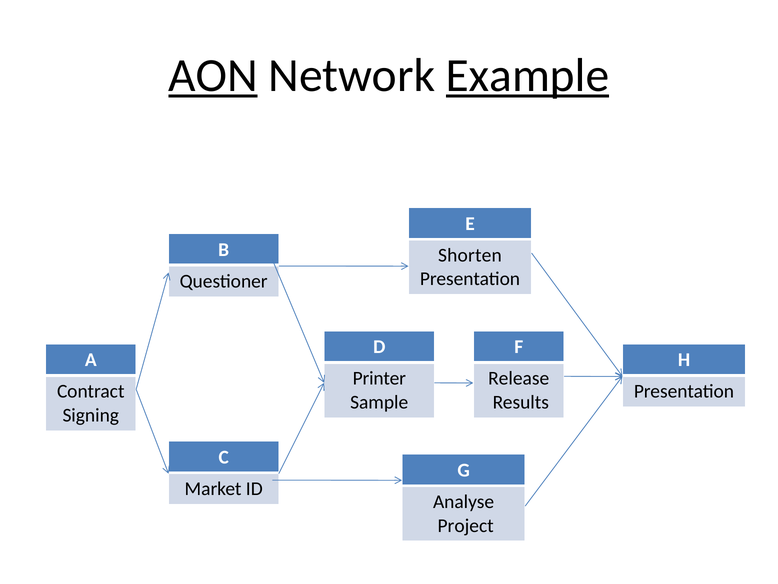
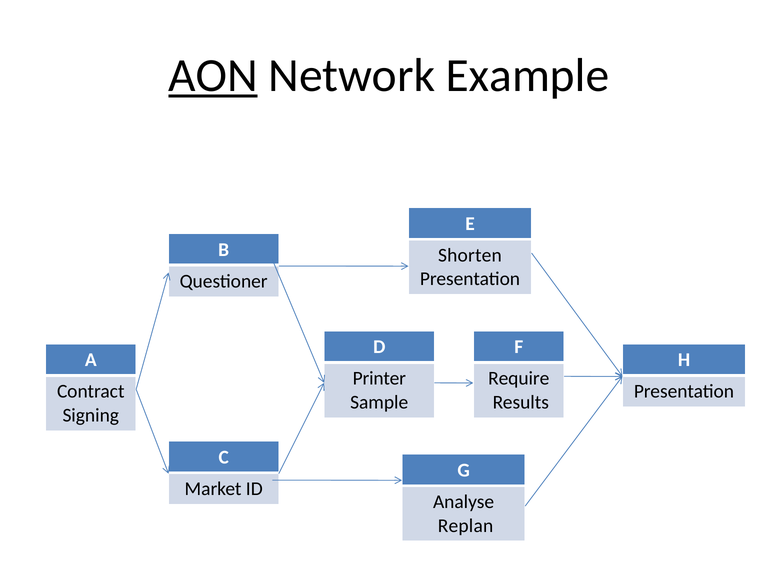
Example underline: present -> none (528, 75)
Release: Release -> Require (519, 378)
Project: Project -> Replan (466, 525)
